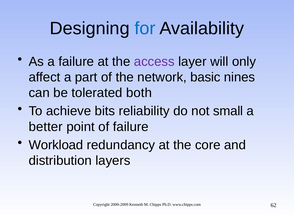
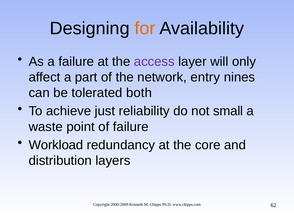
for colour: blue -> orange (145, 28)
basic: basic -> entry (205, 77)
bits: bits -> just (105, 111)
better: better -> waste (46, 127)
